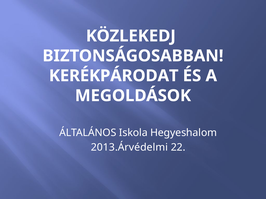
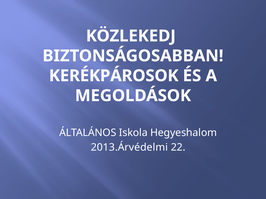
KERÉKPÁRODAT: KERÉKPÁRODAT -> KERÉKPÁROSOK (114, 76)
